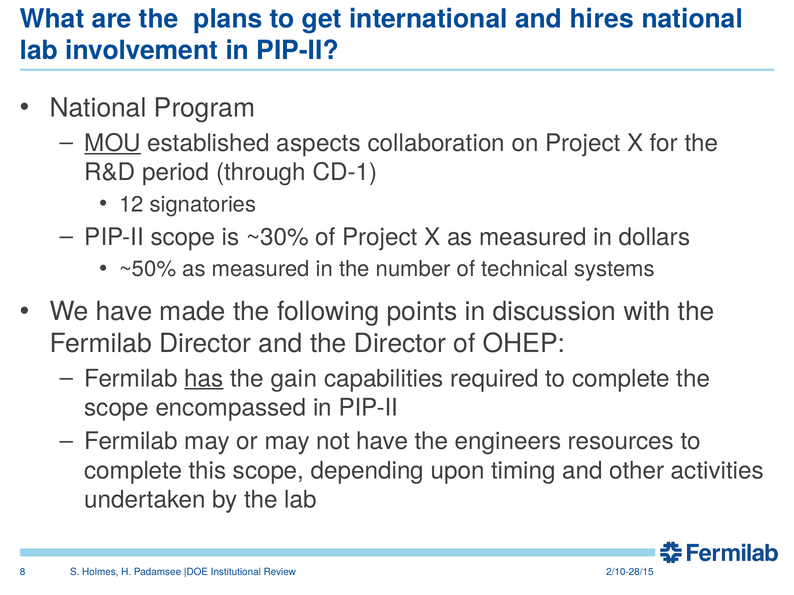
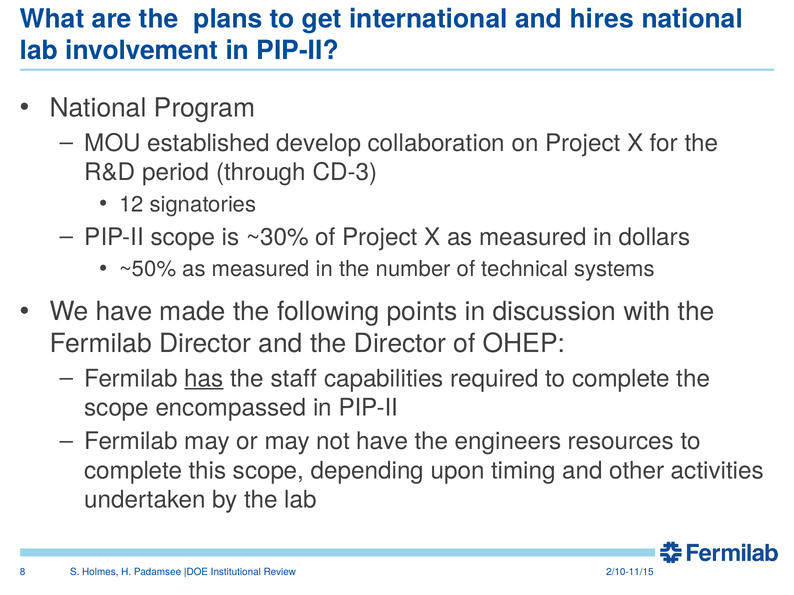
MOU underline: present -> none (113, 143)
aspects: aspects -> develop (319, 143)
CD-1: CD-1 -> CD-3 (345, 172)
gain: gain -> staff (294, 379)
2/10-28/15: 2/10-28/15 -> 2/10-11/15 (630, 572)
